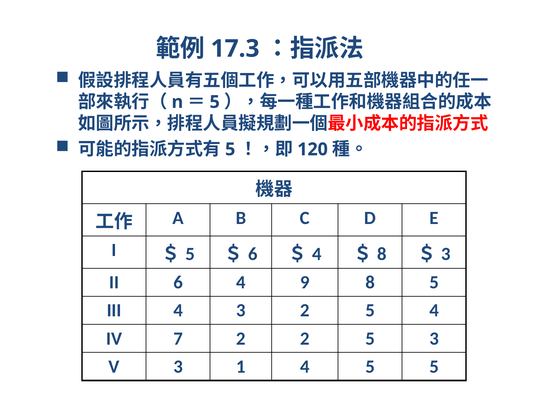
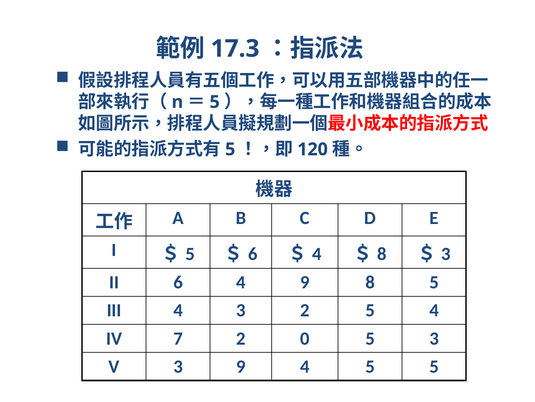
2 2: 2 -> 0 (305, 338)
3 1: 1 -> 9 (241, 366)
